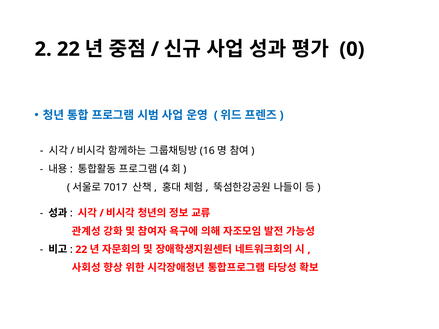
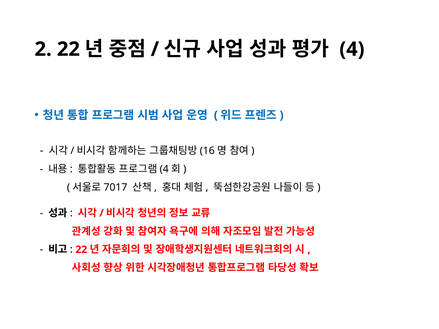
0: 0 -> 4 (352, 49)
